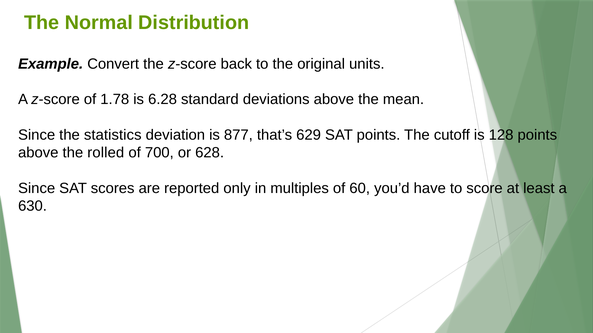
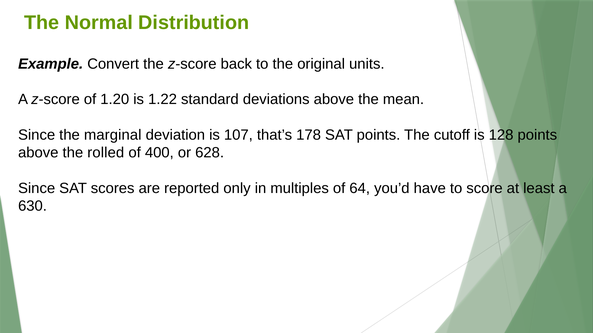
1.78: 1.78 -> 1.20 (115, 100)
6.28: 6.28 -> 1.22 (163, 100)
statistics: statistics -> marginal (113, 135)
877: 877 -> 107 (238, 135)
629: 629 -> 178 (309, 135)
700: 700 -> 400 (159, 153)
60: 60 -> 64 (360, 189)
